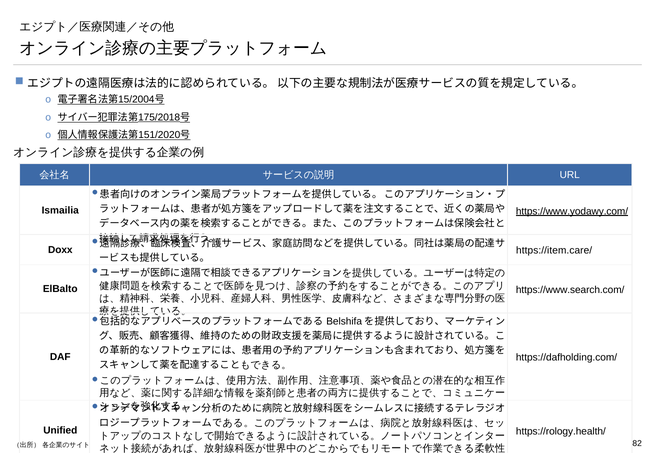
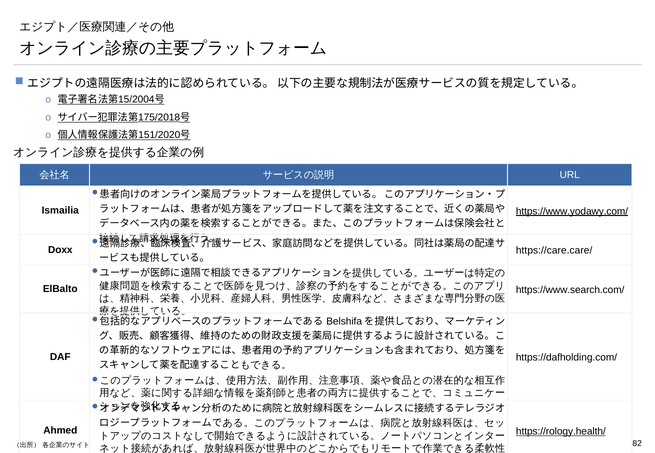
https://item.care/: https://item.care/ -> https://care.care/ (554, 251)
Unified: Unified -> Ahmed (60, 431)
https://rology.health/ underline: none -> present (561, 432)
